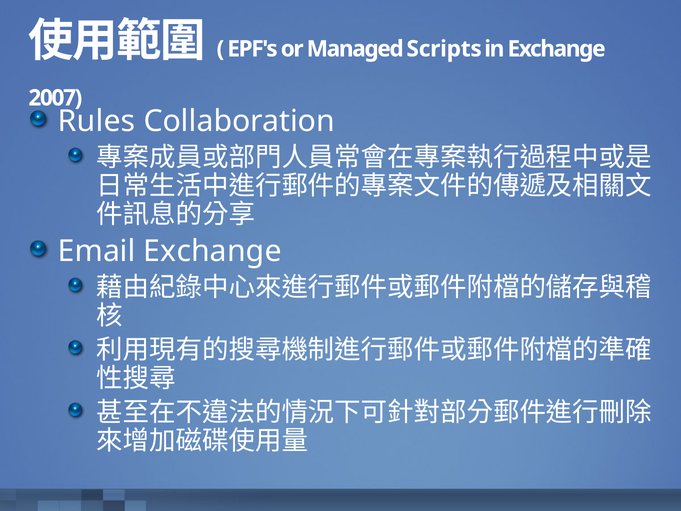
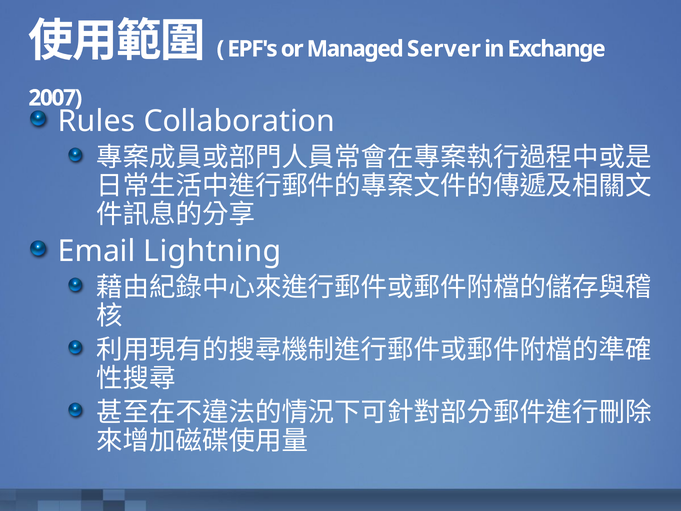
Scripts: Scripts -> Server (444, 49)
Email Exchange: Exchange -> Lightning (212, 251)
